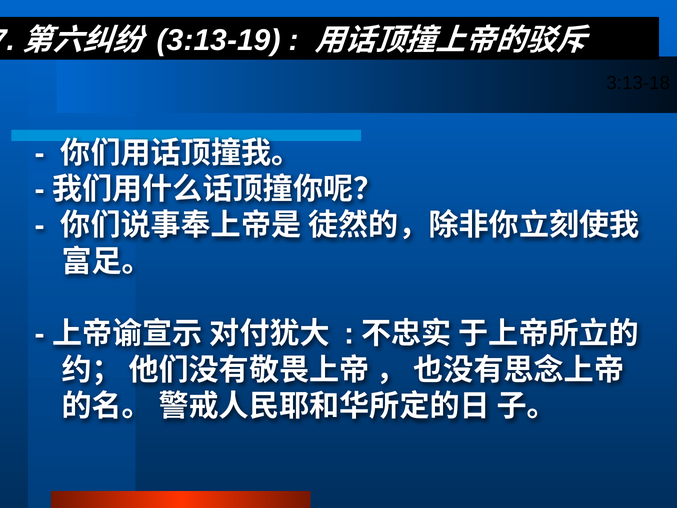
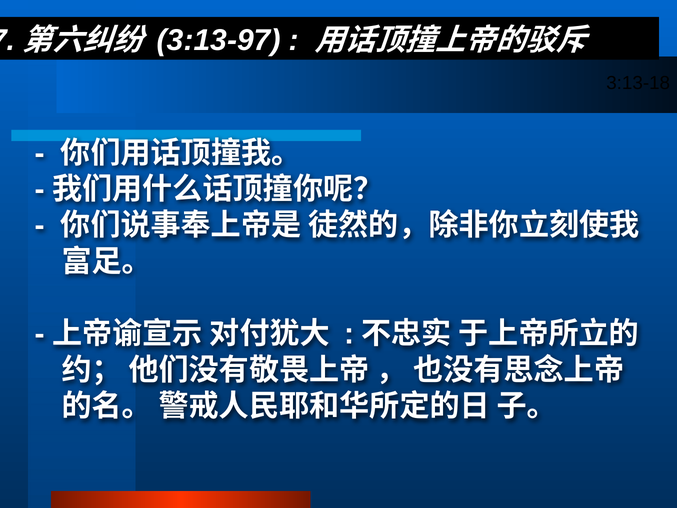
3:13-19: 3:13-19 -> 3:13-97 (219, 40)
